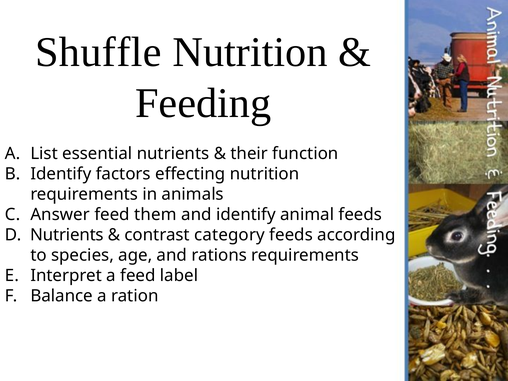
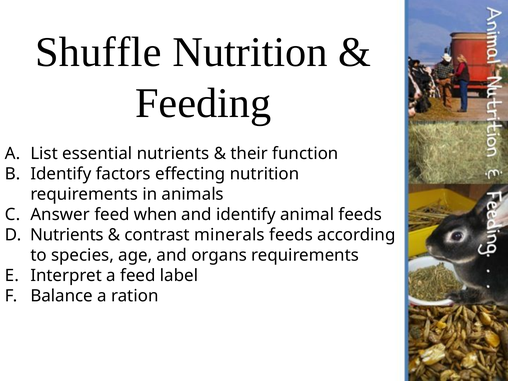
them: them -> when (156, 214)
category: category -> minerals (229, 235)
rations: rations -> organs (219, 255)
